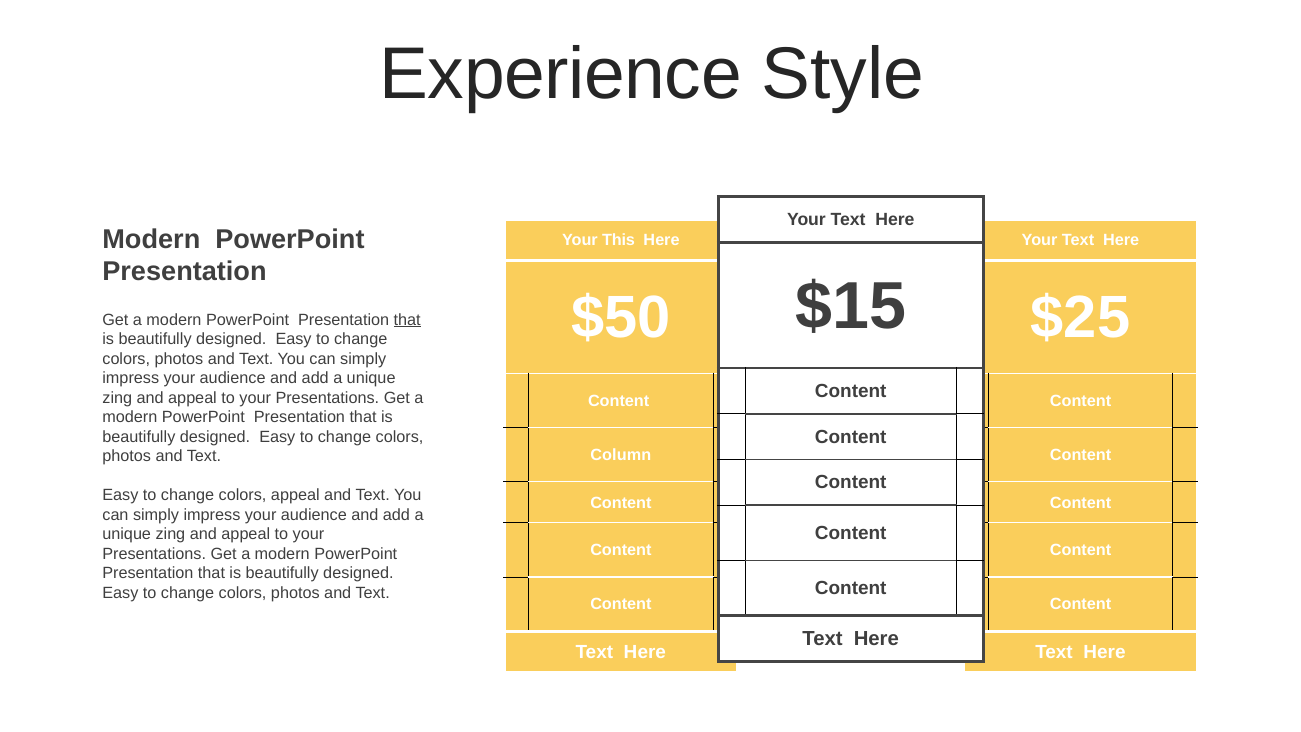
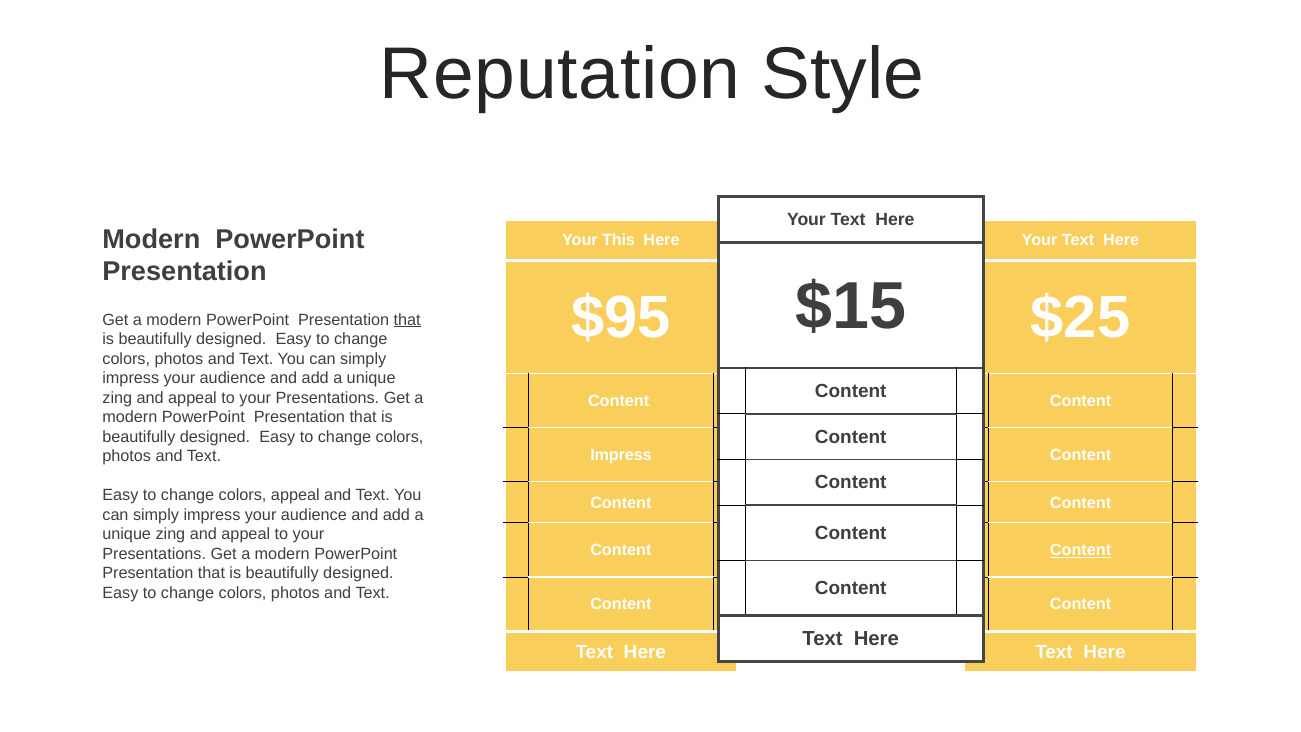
Experience: Experience -> Reputation (560, 74)
$50: $50 -> $95 (621, 318)
Column: Column -> Impress (621, 455)
Content underline: none -> present (1081, 550)
